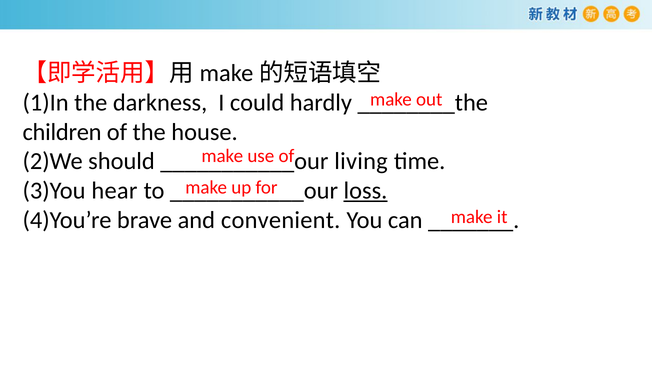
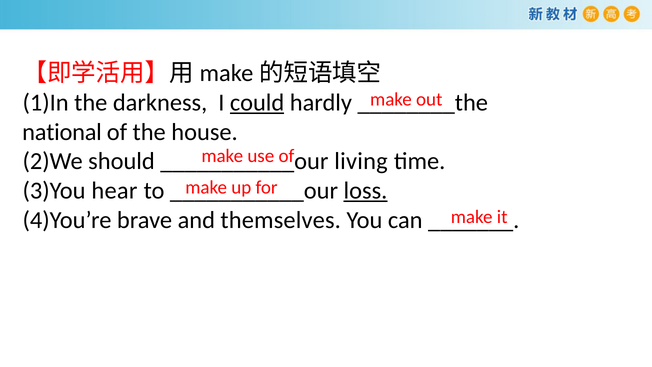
could underline: none -> present (257, 103)
children: children -> national (62, 132)
convenient: convenient -> themselves (281, 220)
